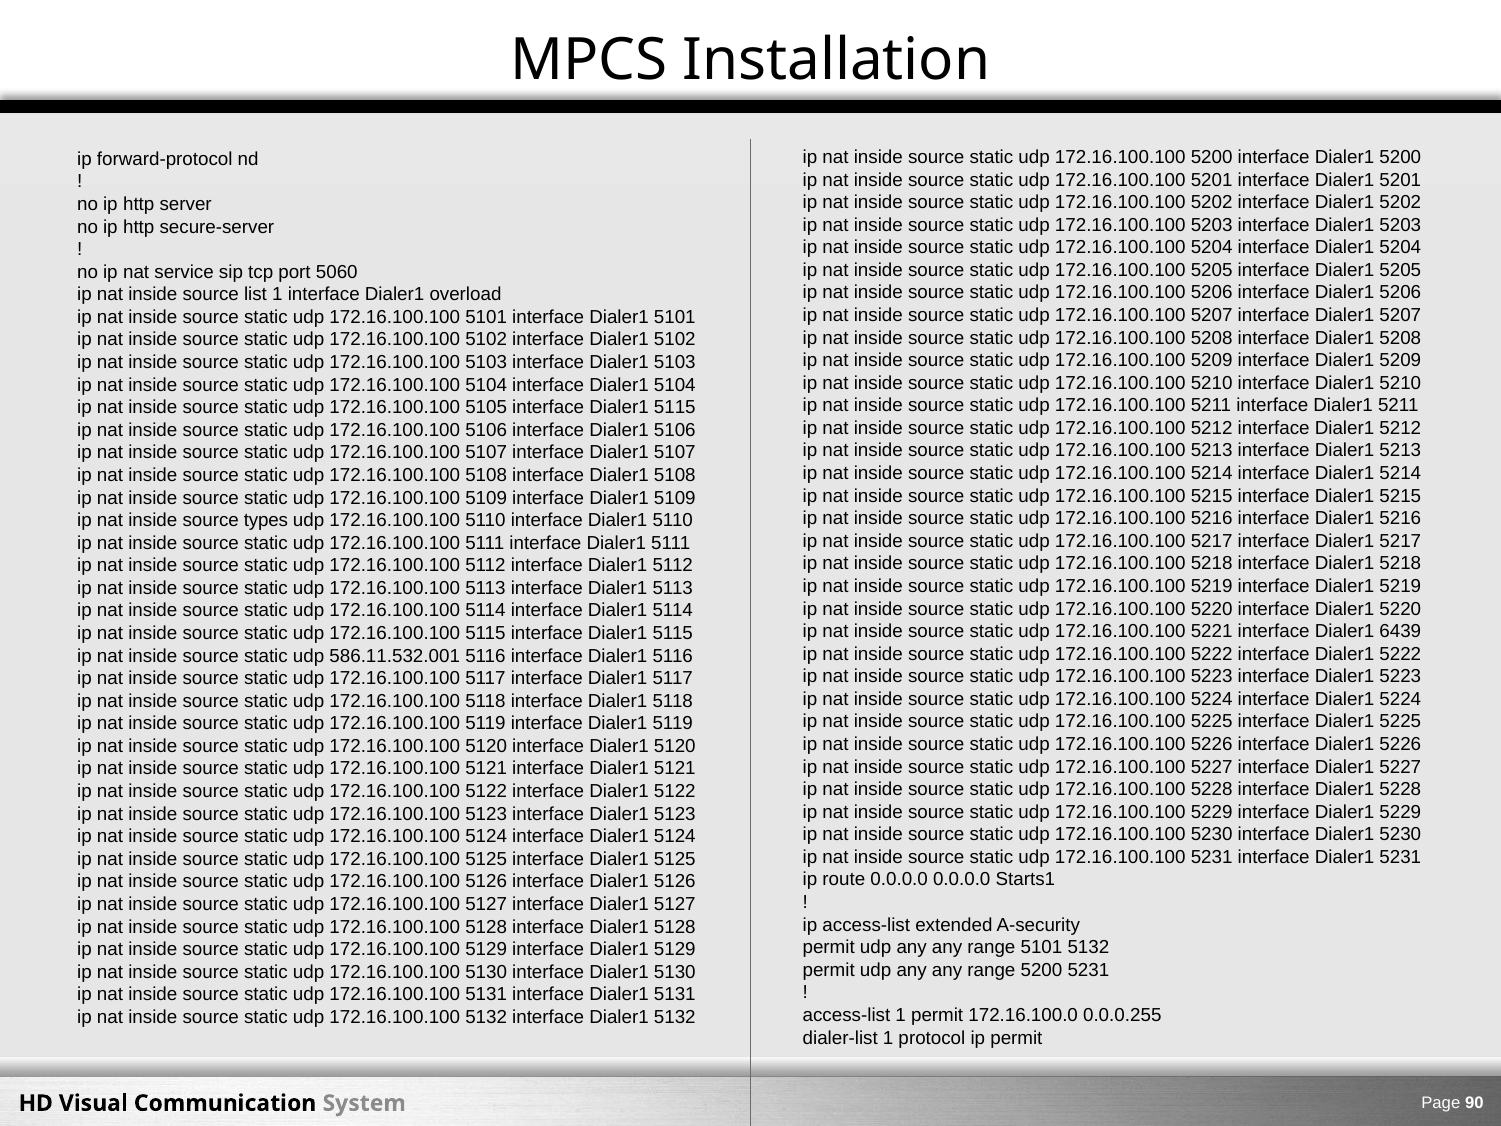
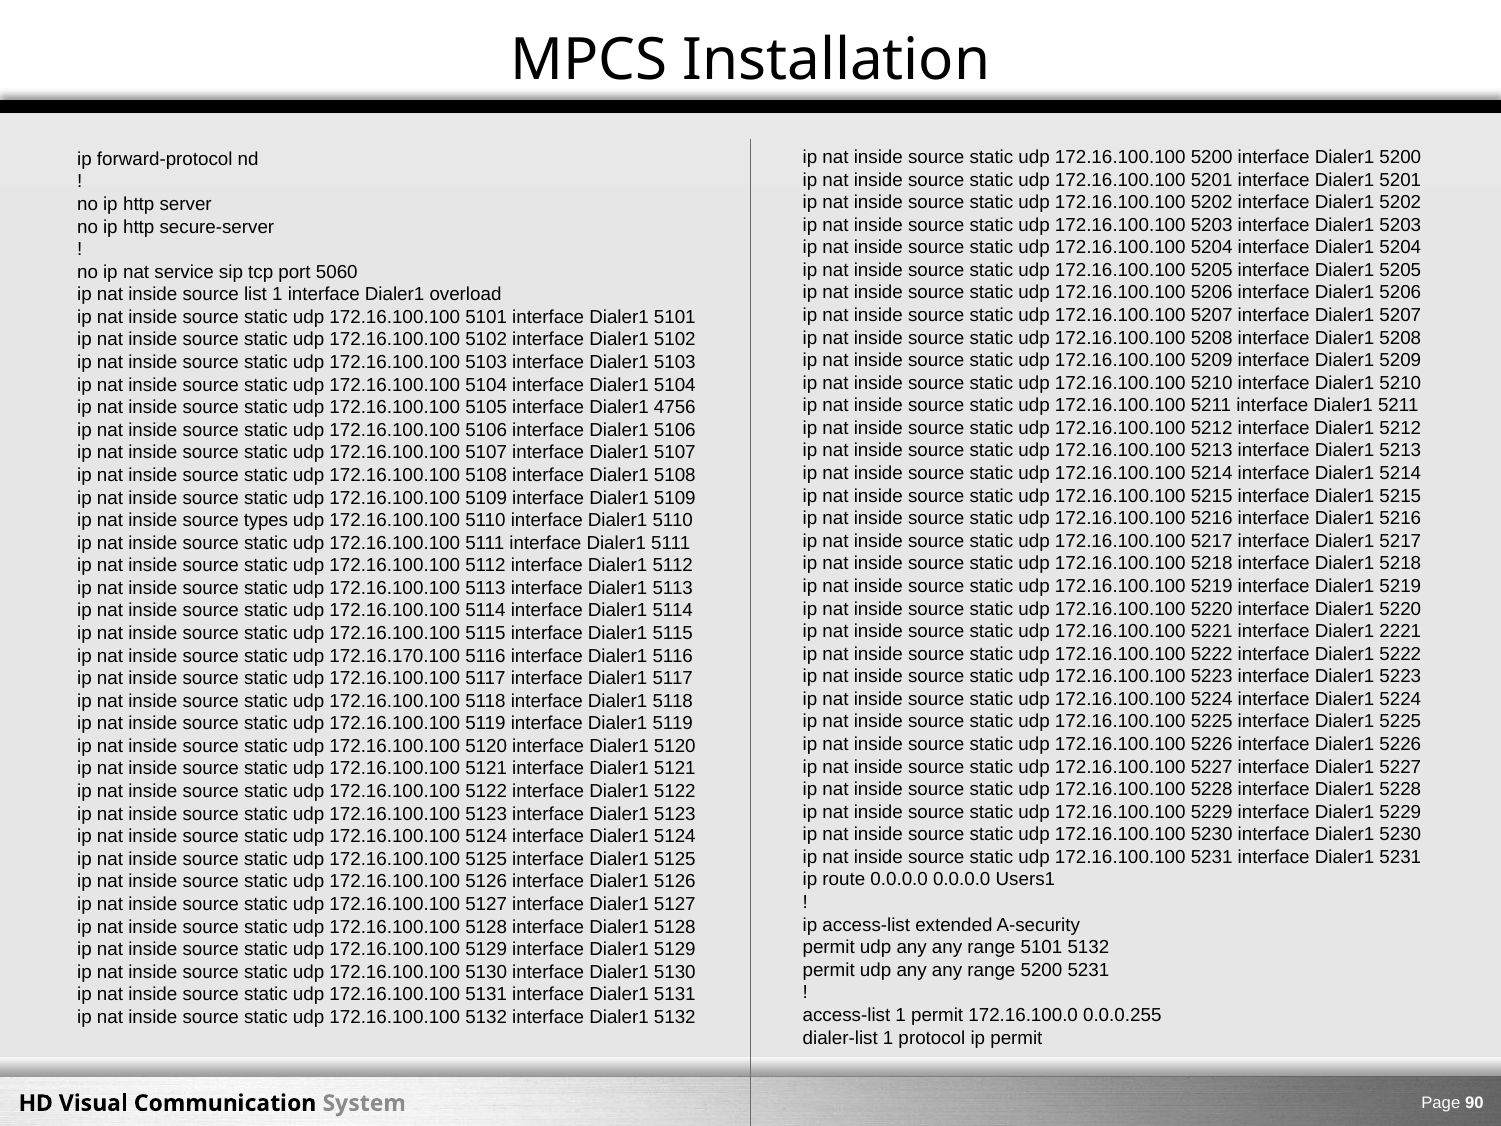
5105 interface Dialer1 5115: 5115 -> 4756 (675, 407)
6439: 6439 -> 2221 (1400, 631)
586.11.532.001: 586.11.532.001 -> 172.16.170.100 (395, 656)
Starts1: Starts1 -> Users1 (1025, 880)
